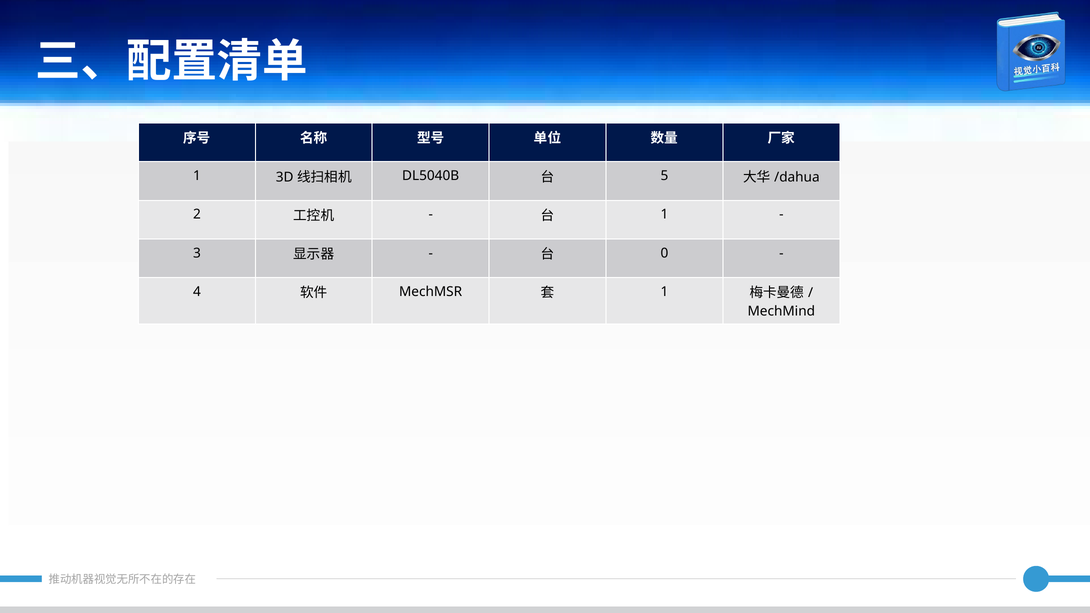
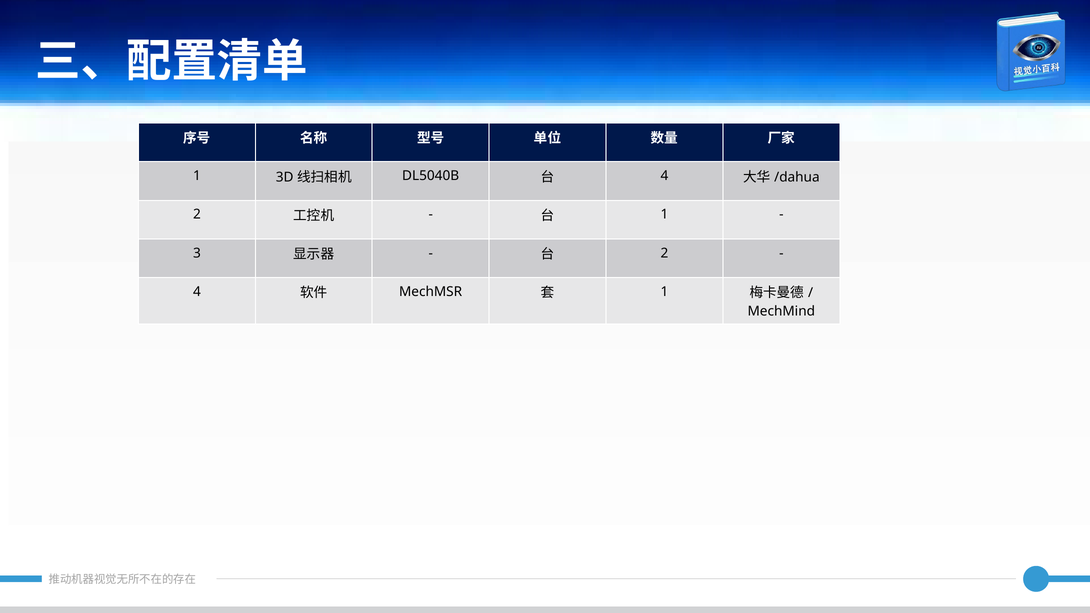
5: 5 -> 4 (664, 176)
0: 0 -> 2 (664, 253)
